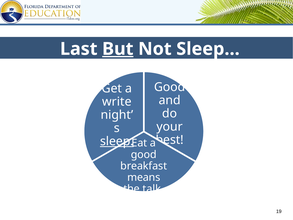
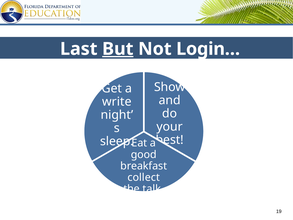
Sleep…: Sleep… -> Login… (208, 49)
Good: Good -> Show (170, 87)
sleep underline: present -> none (117, 141)
means: means -> collect (144, 177)
